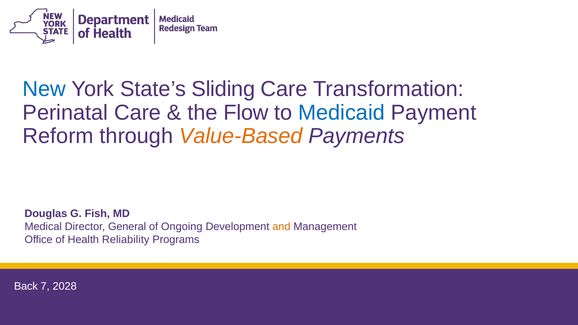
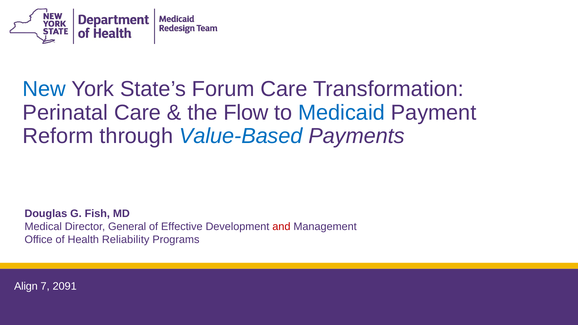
Sliding: Sliding -> Forum (223, 89)
Value-Based colour: orange -> blue (241, 136)
Ongoing: Ongoing -> Effective (182, 227)
and colour: orange -> red (281, 227)
Back: Back -> Align (26, 286)
2028: 2028 -> 2091 (65, 286)
